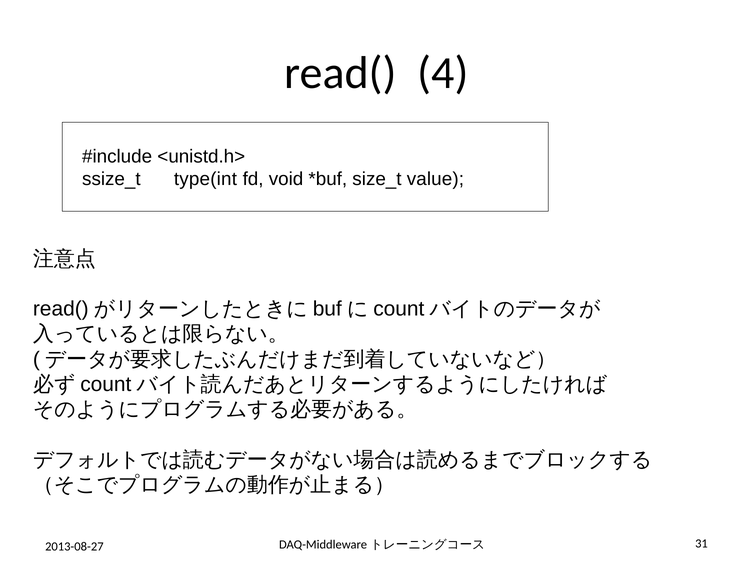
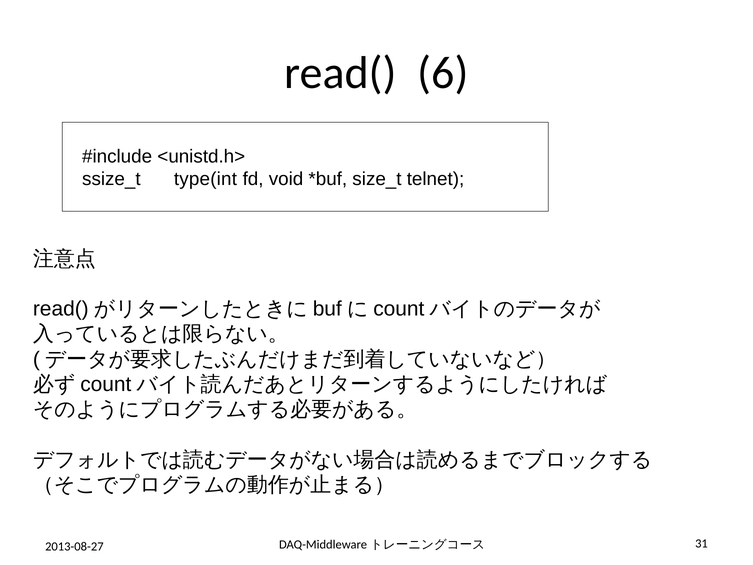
4: 4 -> 6 (443, 73)
value: value -> telnet (435, 179)
